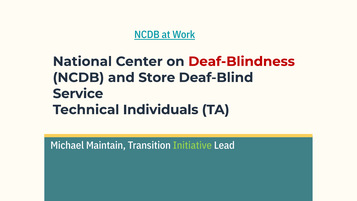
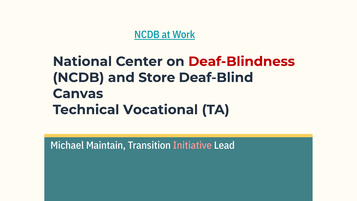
Service: Service -> Canvas (78, 94)
Individuals: Individuals -> Vocational (161, 110)
Initiative colour: light green -> pink (192, 145)
